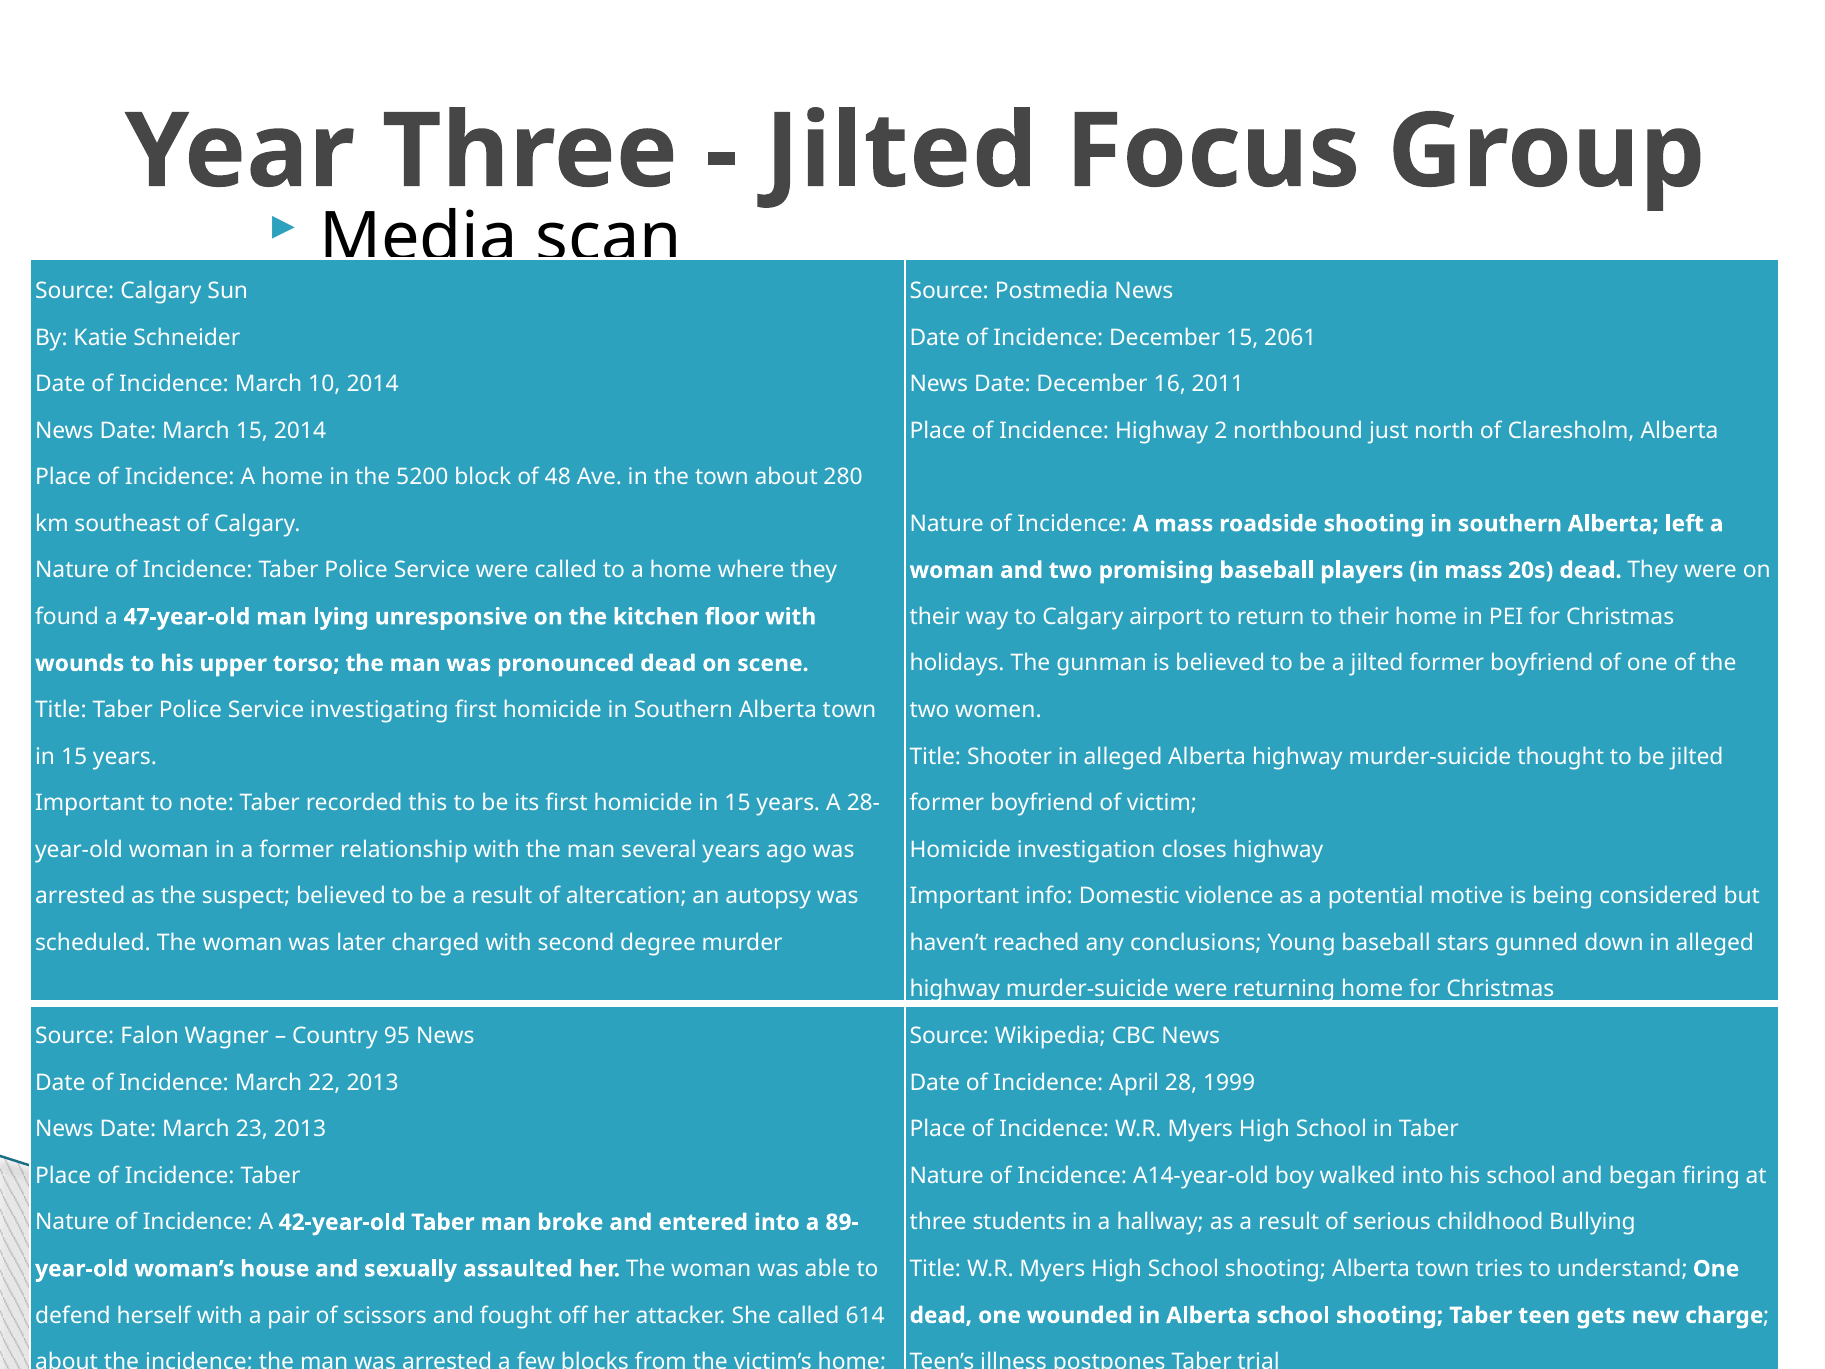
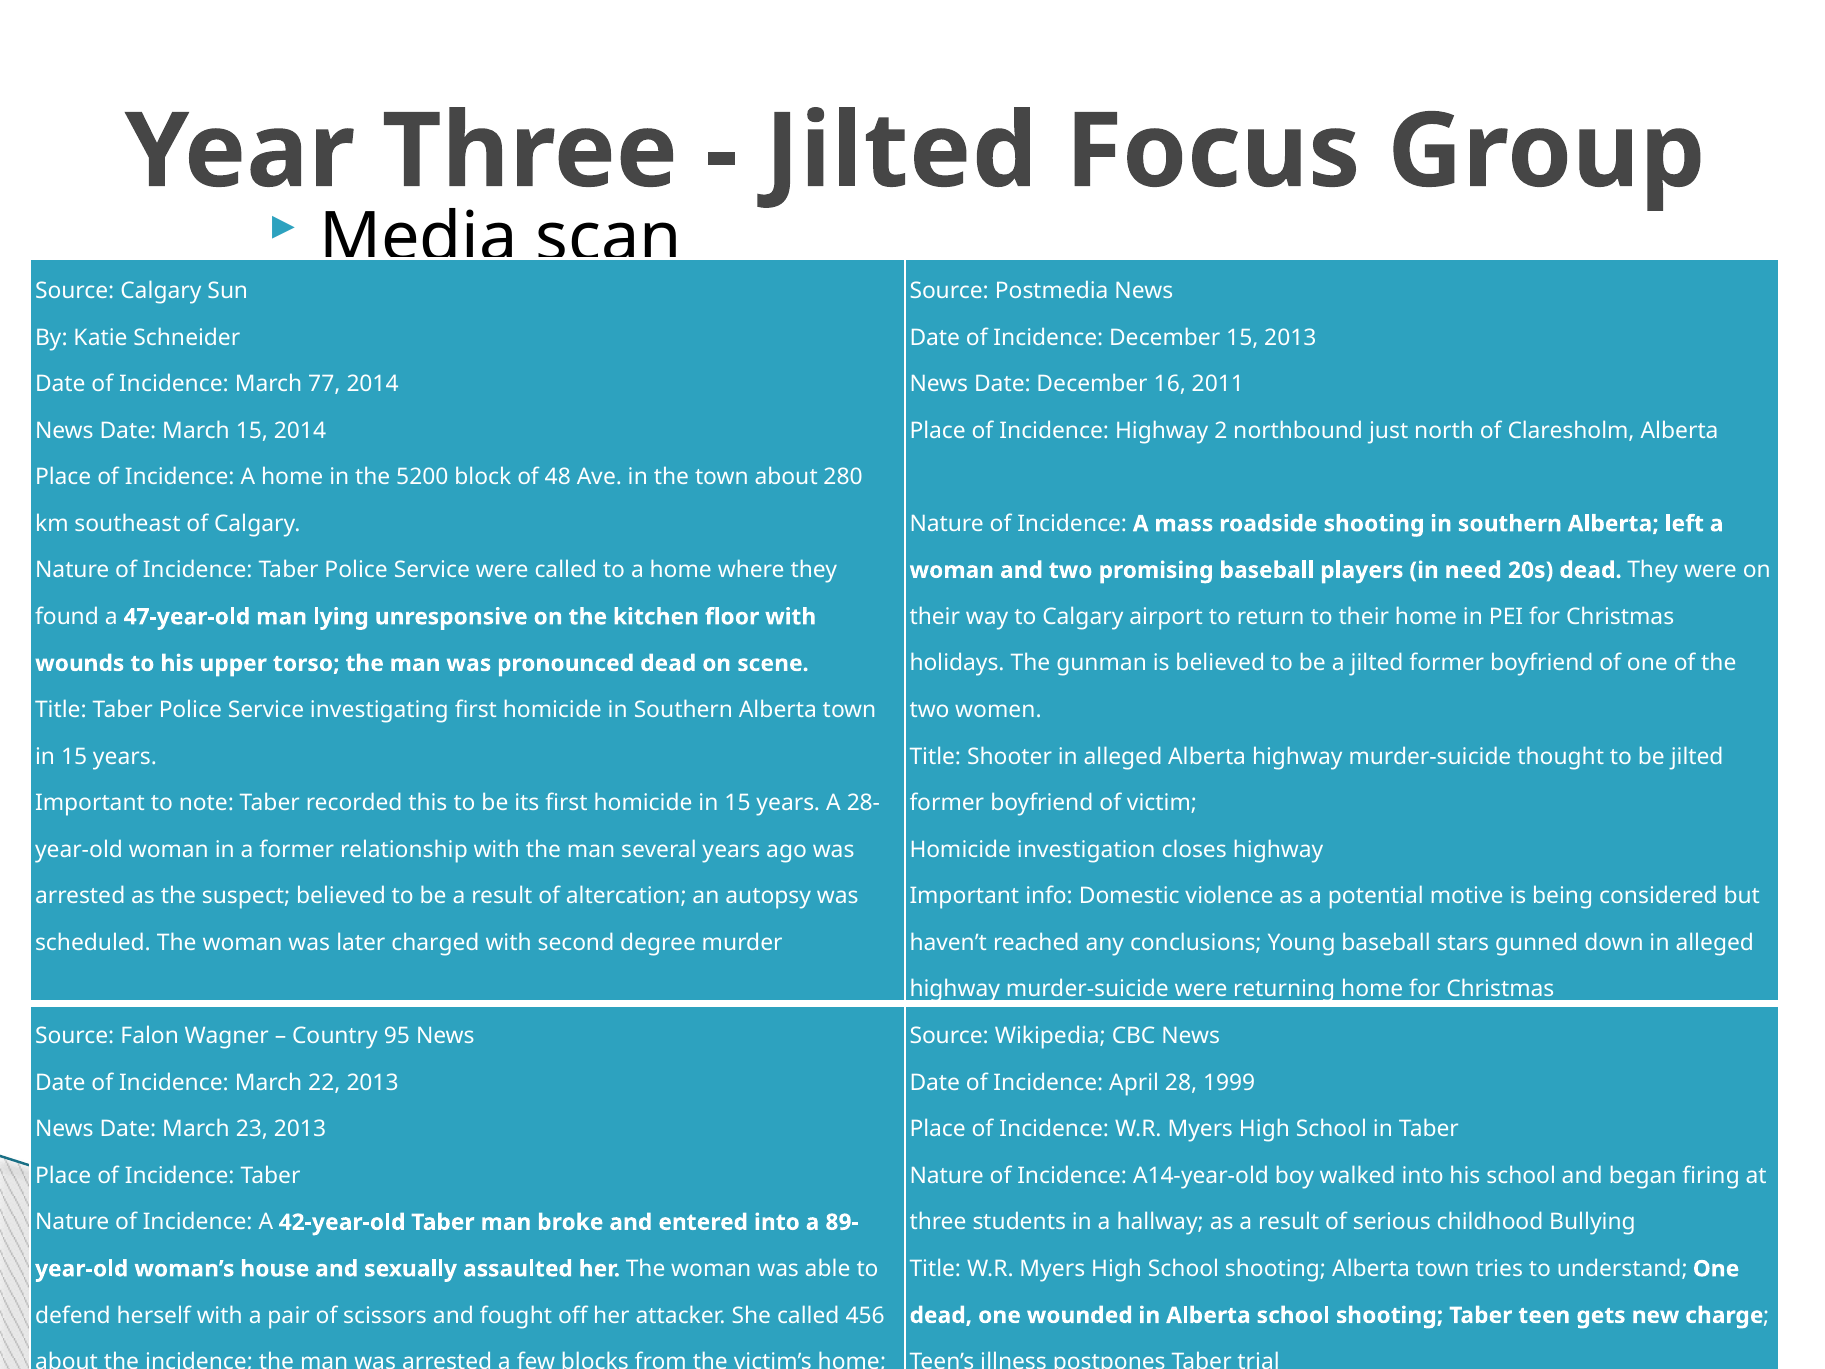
15 2061: 2061 -> 2013 (1290, 337)
10: 10 -> 77 (324, 384)
in mass: mass -> need (1473, 570)
614: 614 -> 456 (865, 1315)
